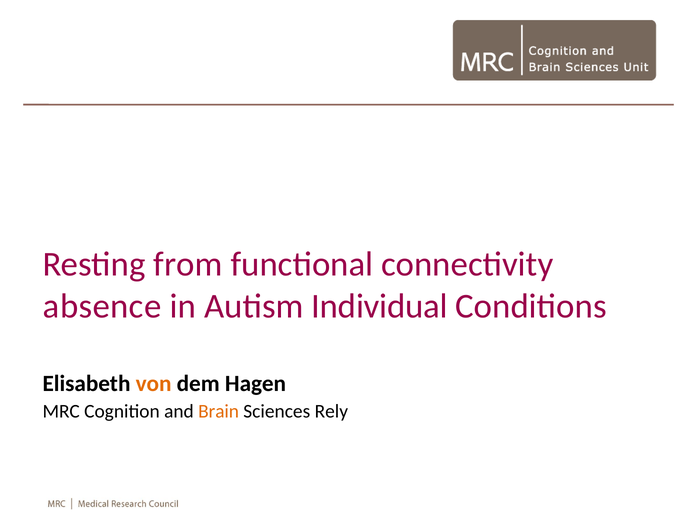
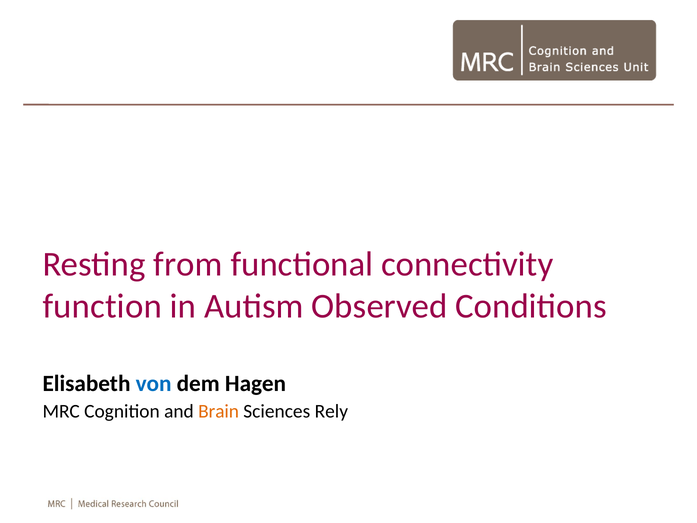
absence: absence -> function (102, 306)
Individual: Individual -> Observed (379, 306)
von colour: orange -> blue (154, 383)
